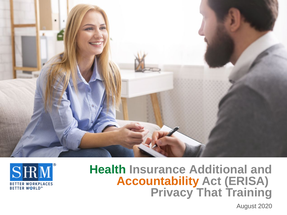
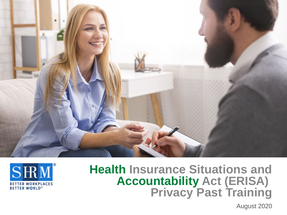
Additional: Additional -> Situations (218, 170)
Accountability colour: orange -> green (158, 181)
That: That -> Past (209, 193)
